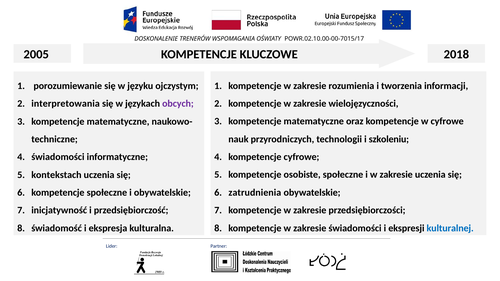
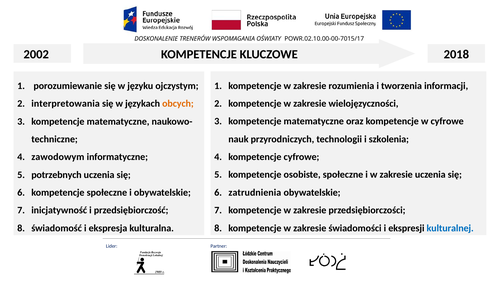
2005: 2005 -> 2002 (36, 54)
obcych colour: purple -> orange (178, 104)
szkoleniu: szkoleniu -> szkolenia (389, 139)
świadomości: świadomości -> zawodowym (58, 157)
kontekstach: kontekstach -> potrzebnych (56, 175)
